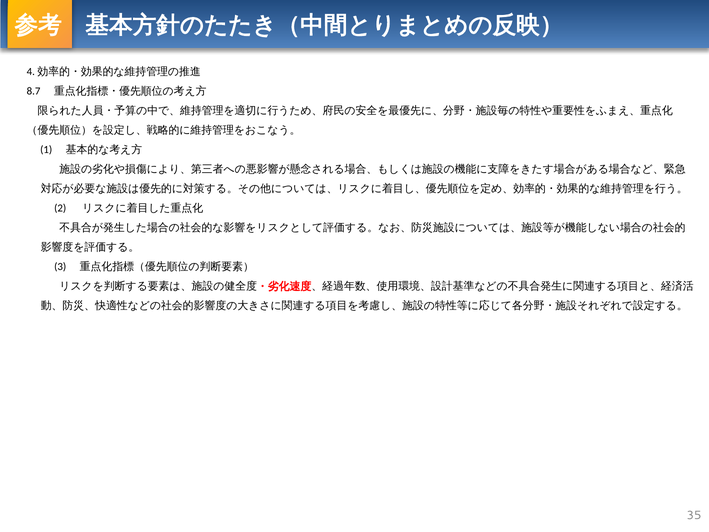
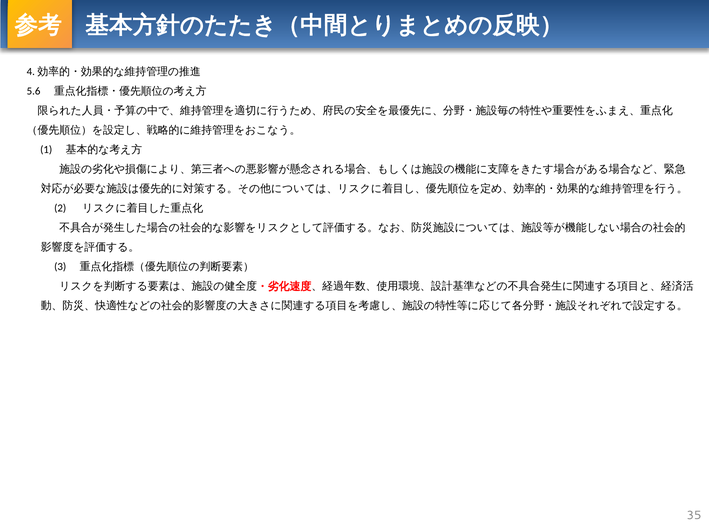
8.7: 8.7 -> 5.6 (34, 91)
